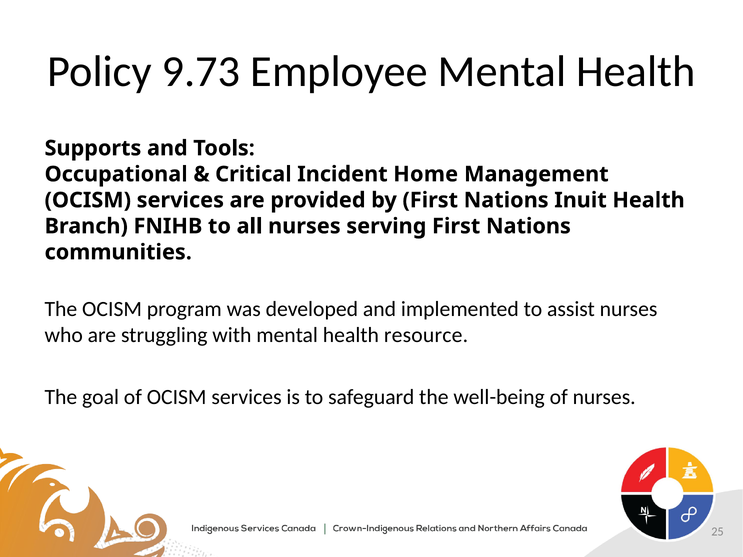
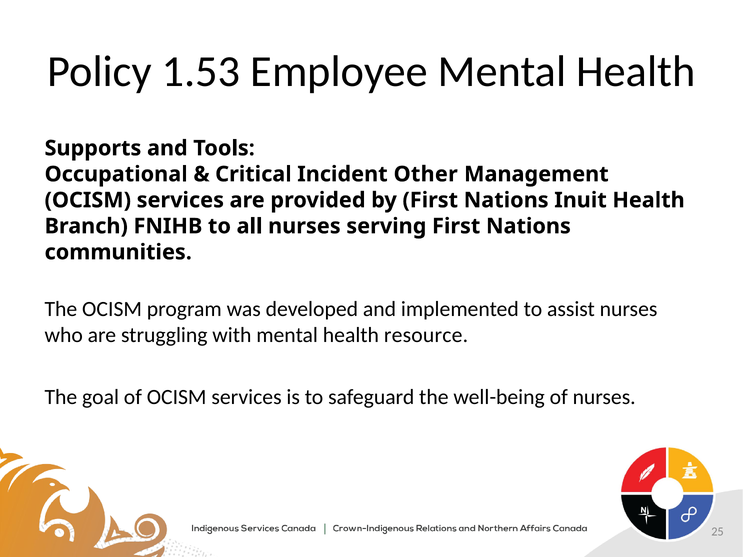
9.73: 9.73 -> 1.53 (201, 72)
Home: Home -> Other (426, 174)
